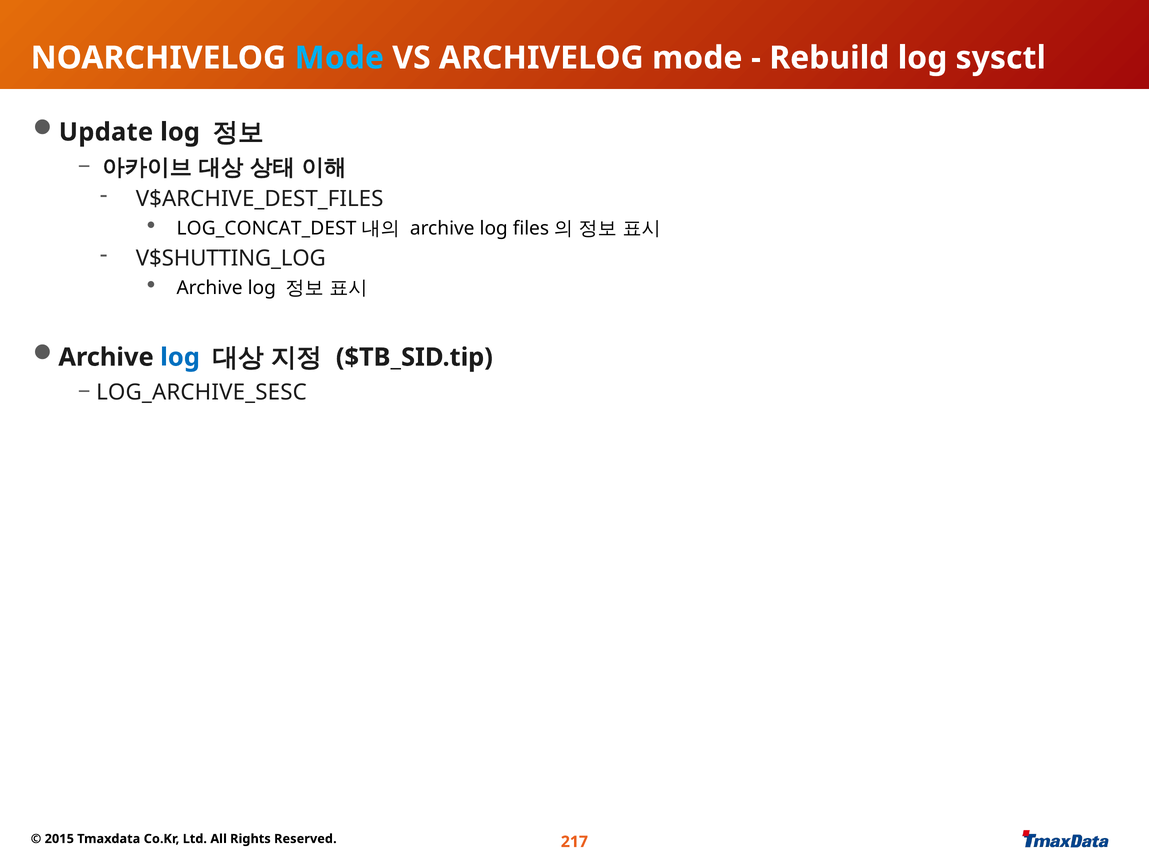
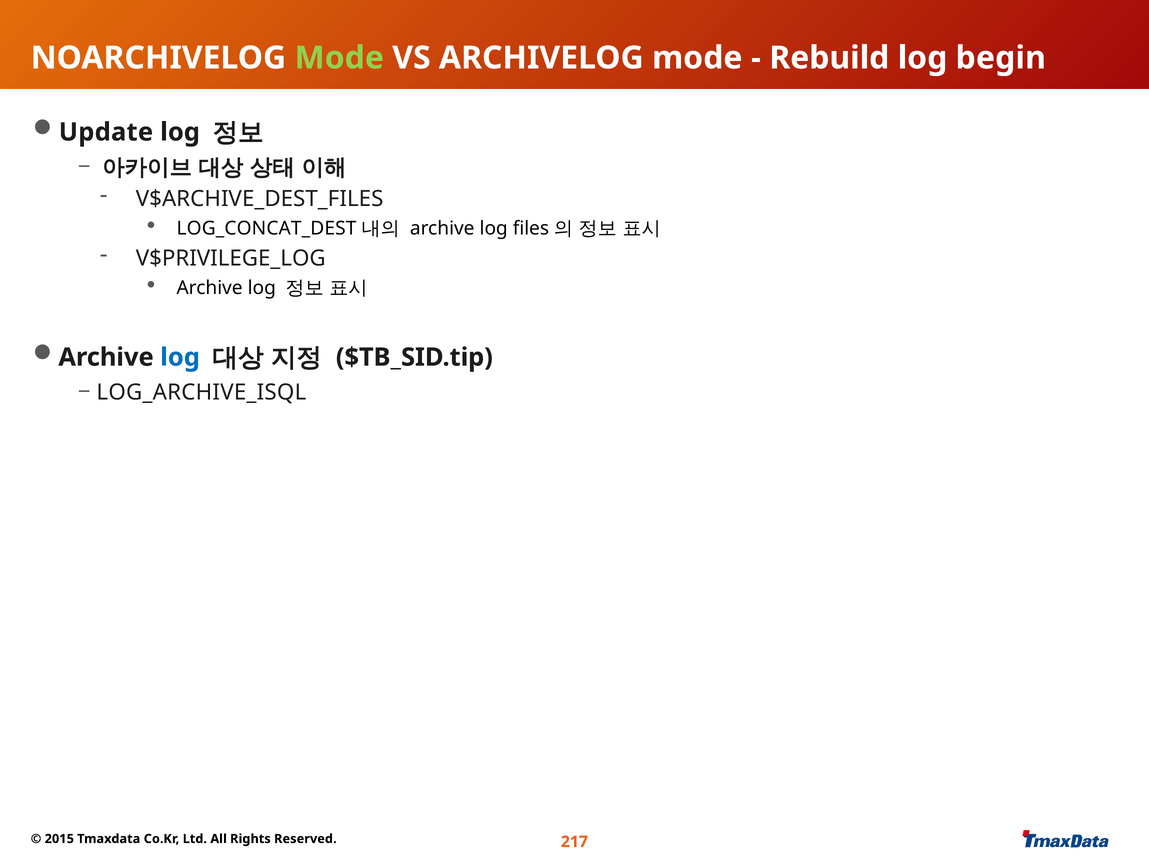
Mode colour: light blue -> light green (339, 58)
sysctl: sysctl -> begin (1001, 58)
V$SHUTTING_LOG: V$SHUTTING_LOG -> V$PRIVILEGE_LOG (231, 258)
LOG_ARCHIVE_SESC: LOG_ARCHIVE_SESC -> LOG_ARCHIVE_ISQL (201, 392)
